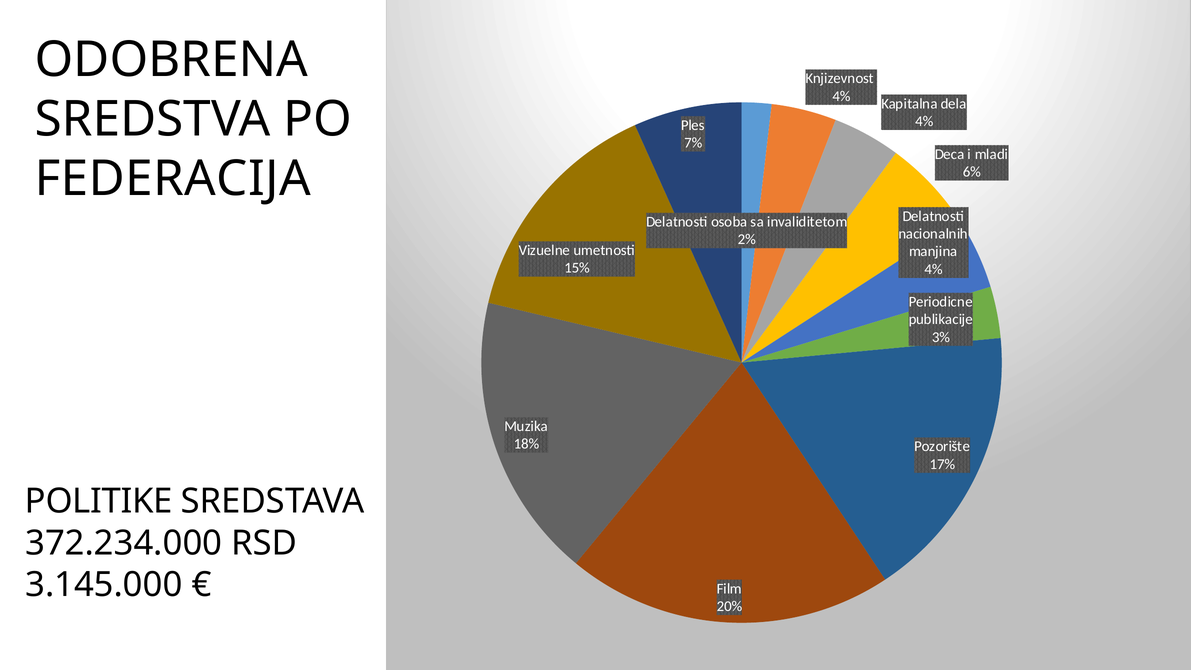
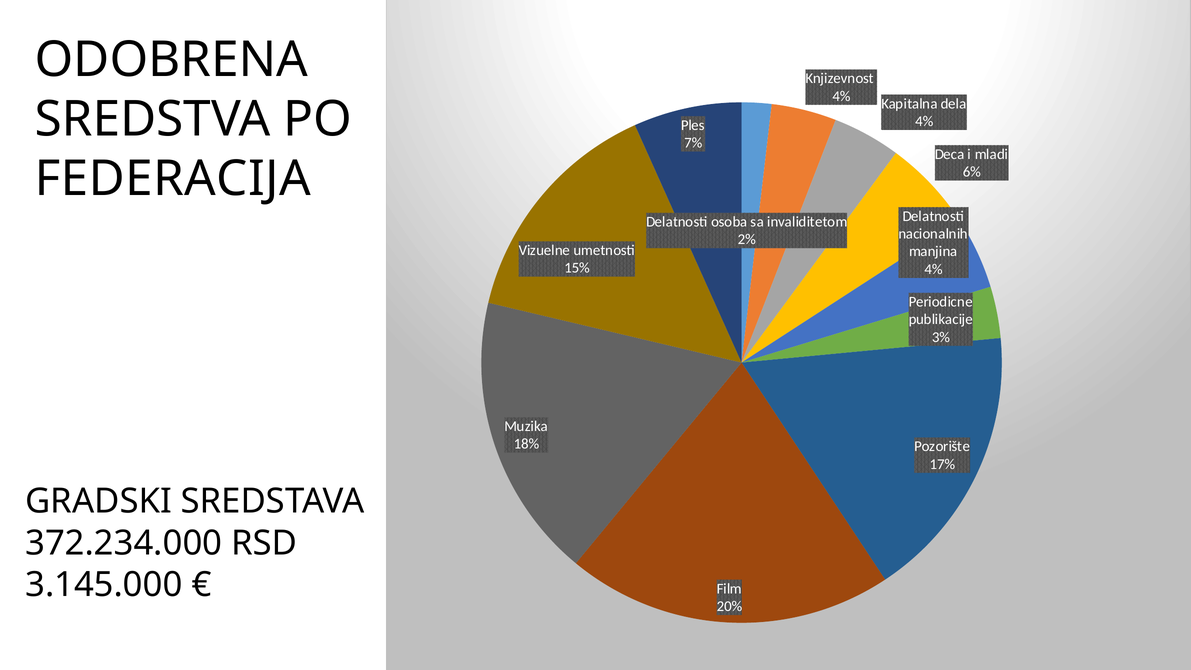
POLITIKE: POLITIKE -> GRADSKI (99, 501)
